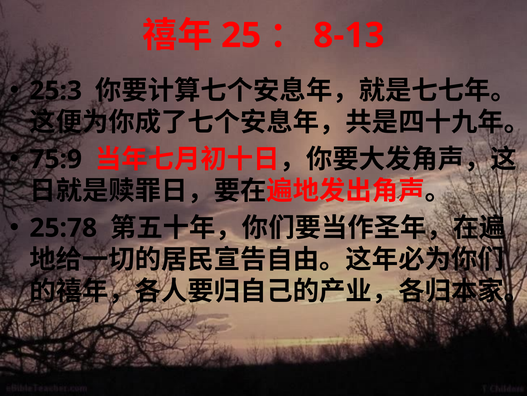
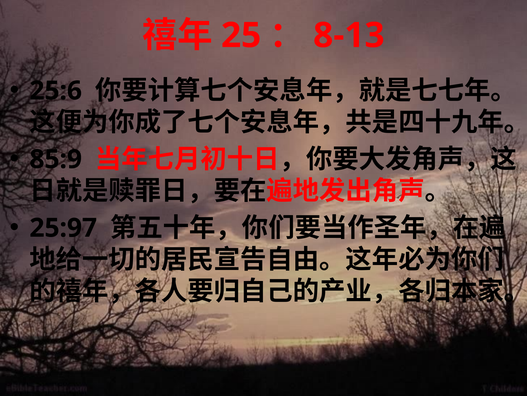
25:3: 25:3 -> 25:6 (56, 91)
75:9: 75:9 -> 85:9 (56, 159)
25:78: 25:78 -> 25:97 (63, 228)
